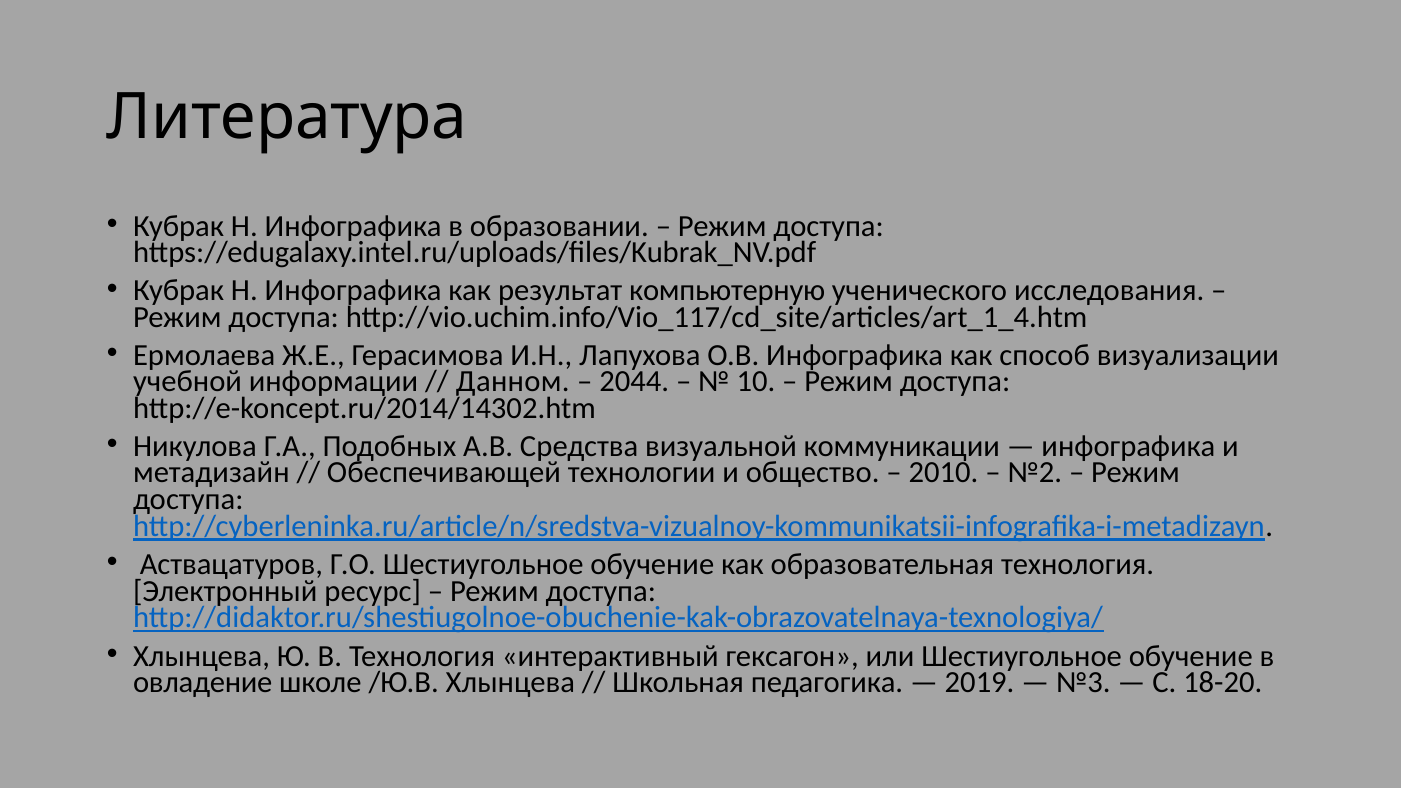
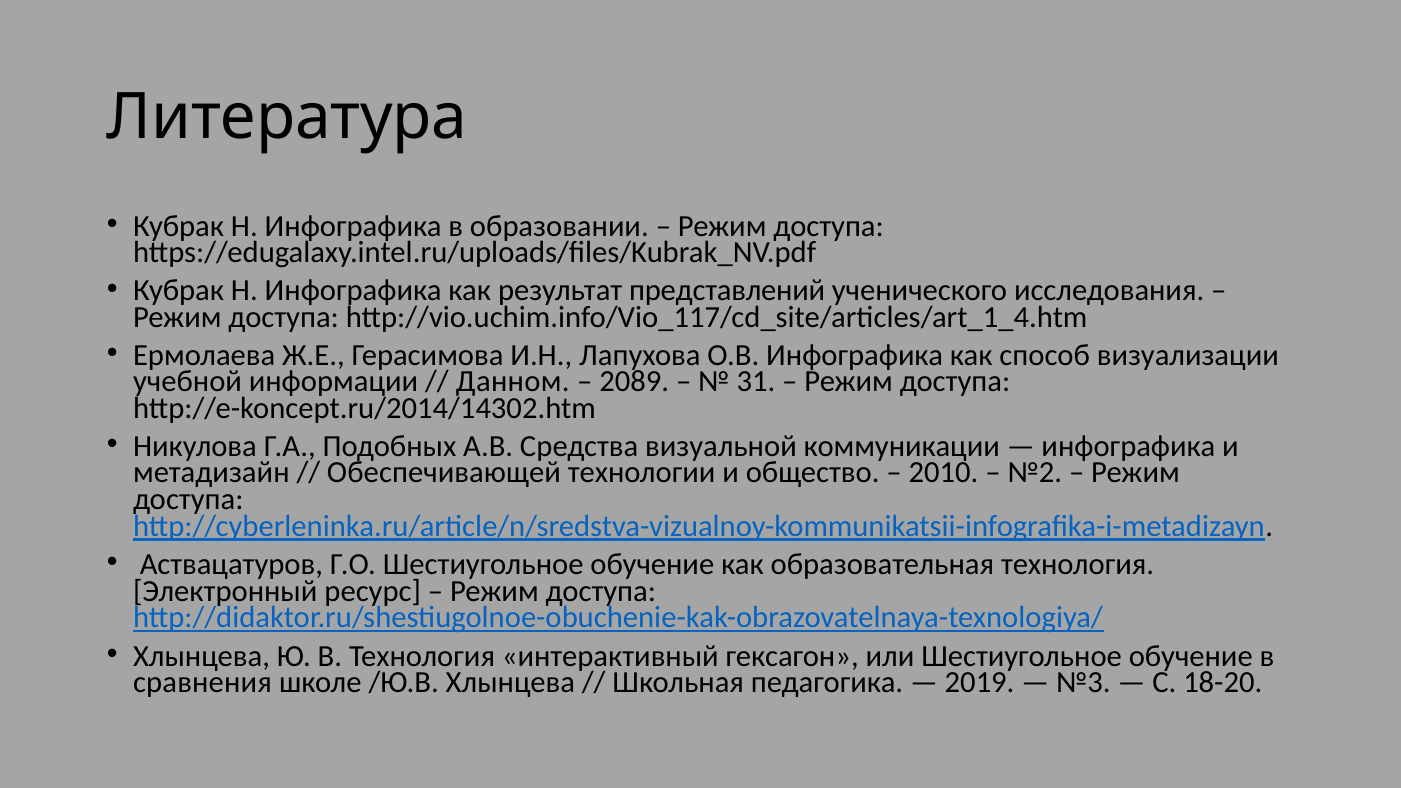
компьютерную: компьютерную -> представлений (727, 291)
2044: 2044 -> 2089 (634, 382)
10: 10 -> 31 (756, 382)
овладение: овладение -> сравнения (203, 683)
